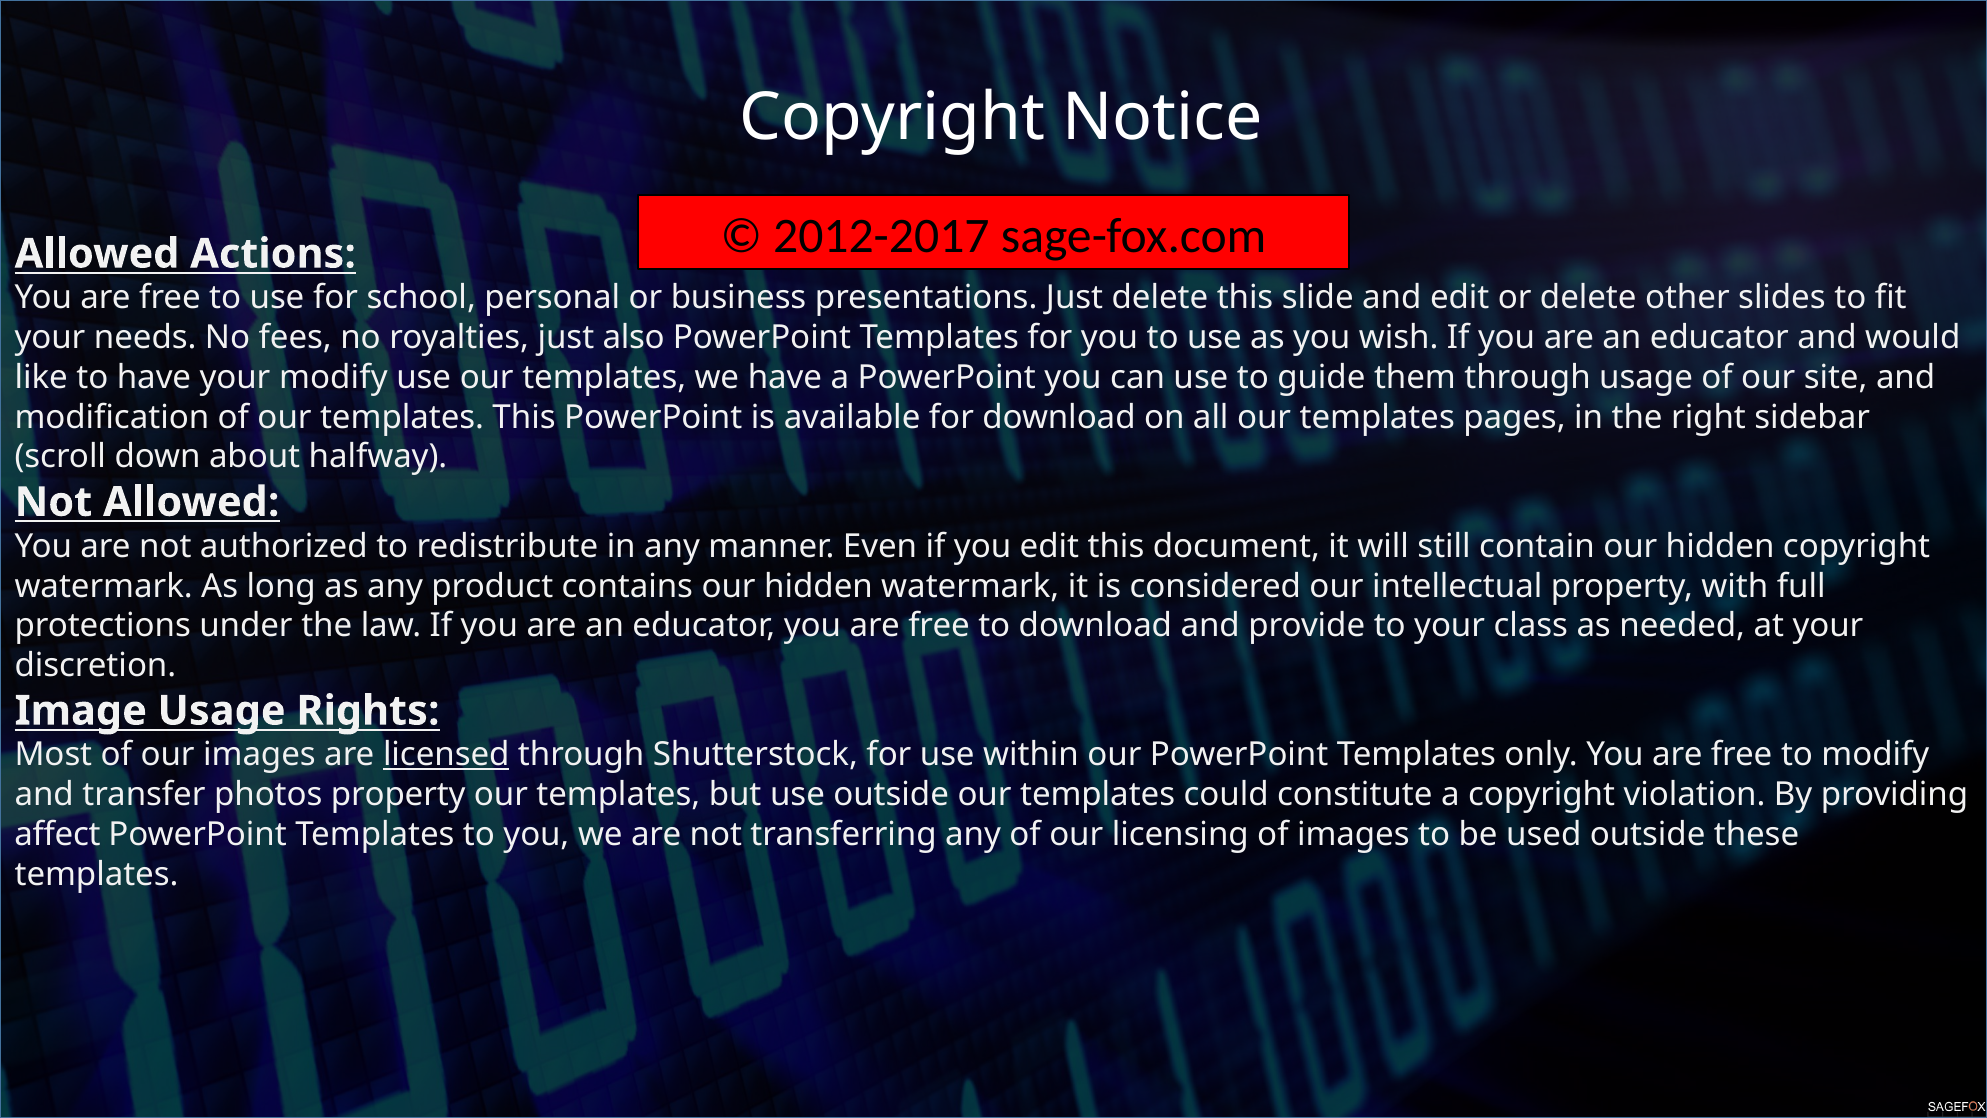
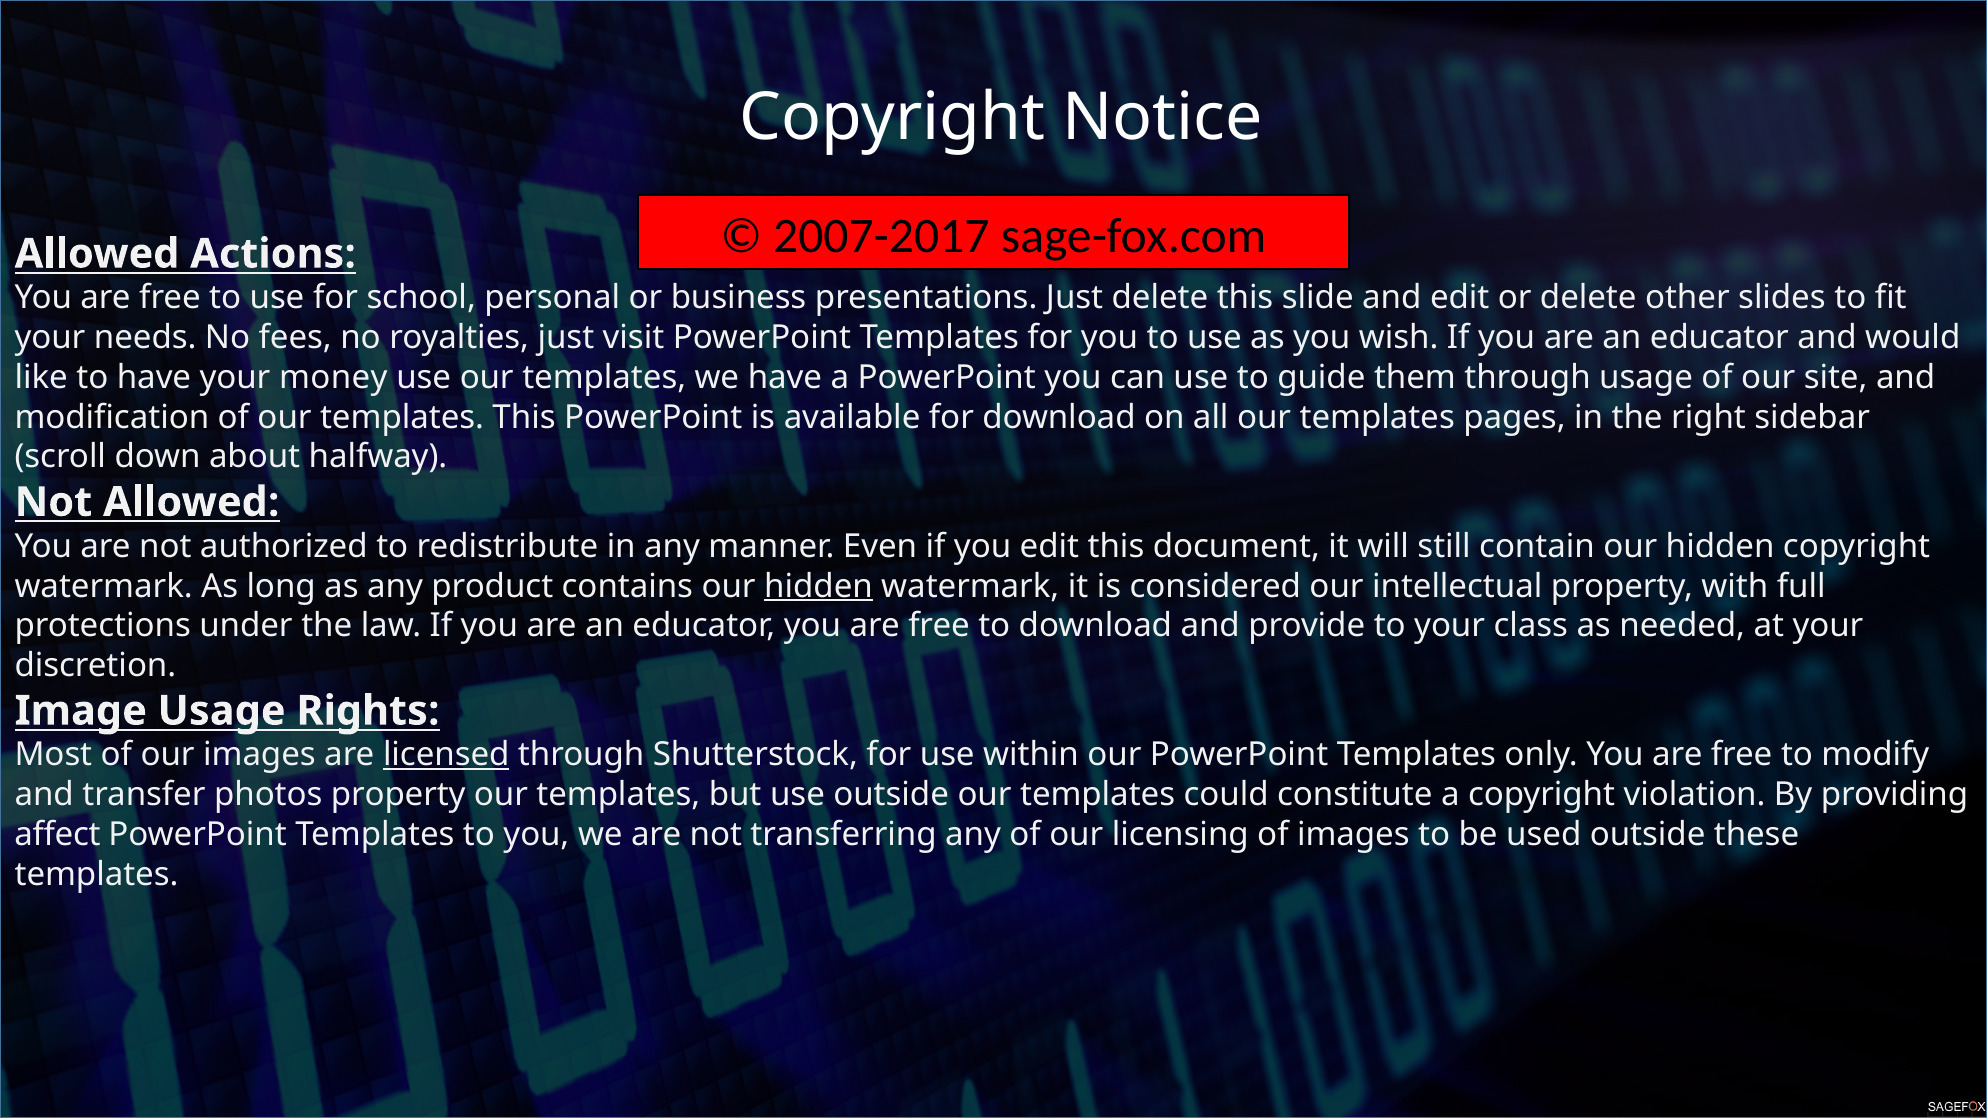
2012-2017: 2012-2017 -> 2007-2017 (881, 236)
also: also -> visit (633, 338)
your modify: modify -> money (333, 377)
hidden underline: none -> present (819, 586)
